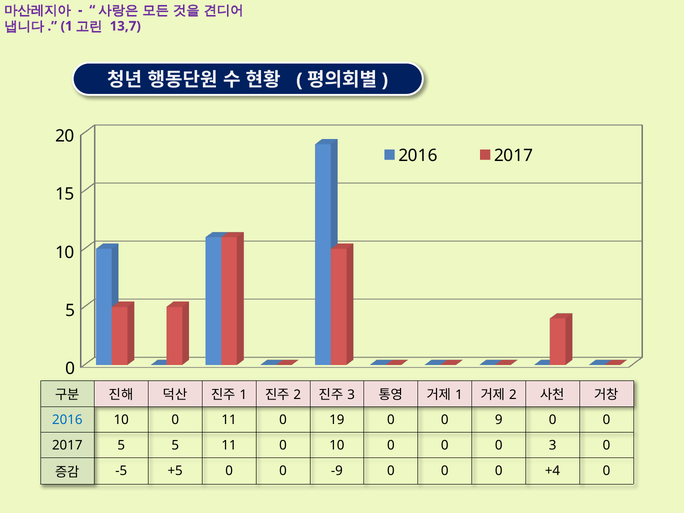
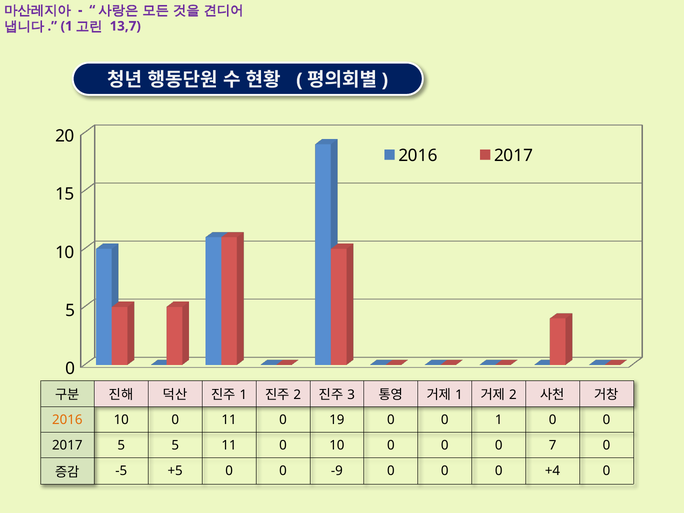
2016 colour: blue -> orange (67, 420)
0 9: 9 -> 1 (499, 420)
0 3: 3 -> 7 (553, 446)
